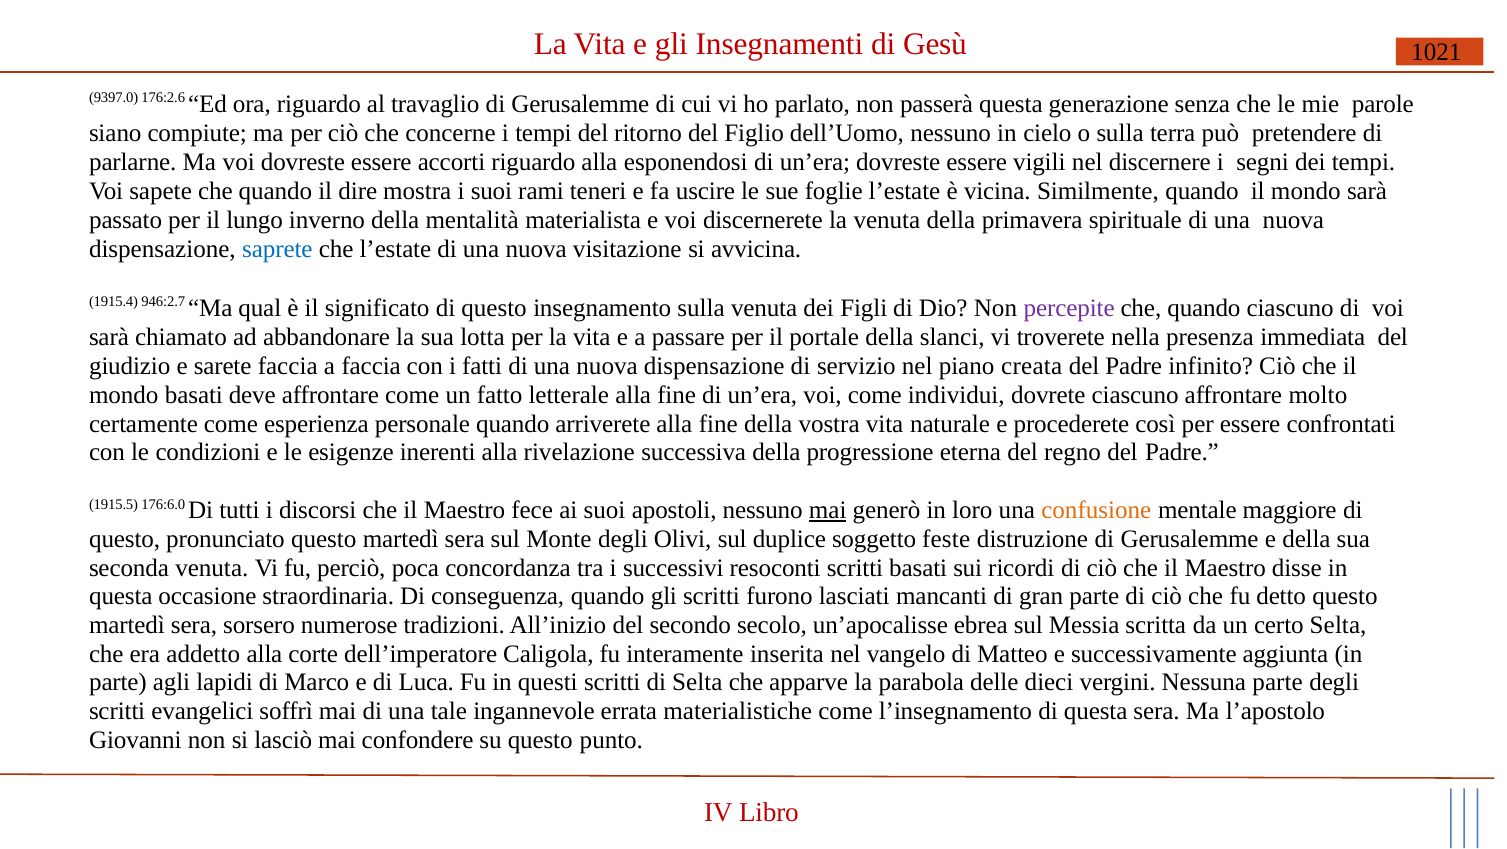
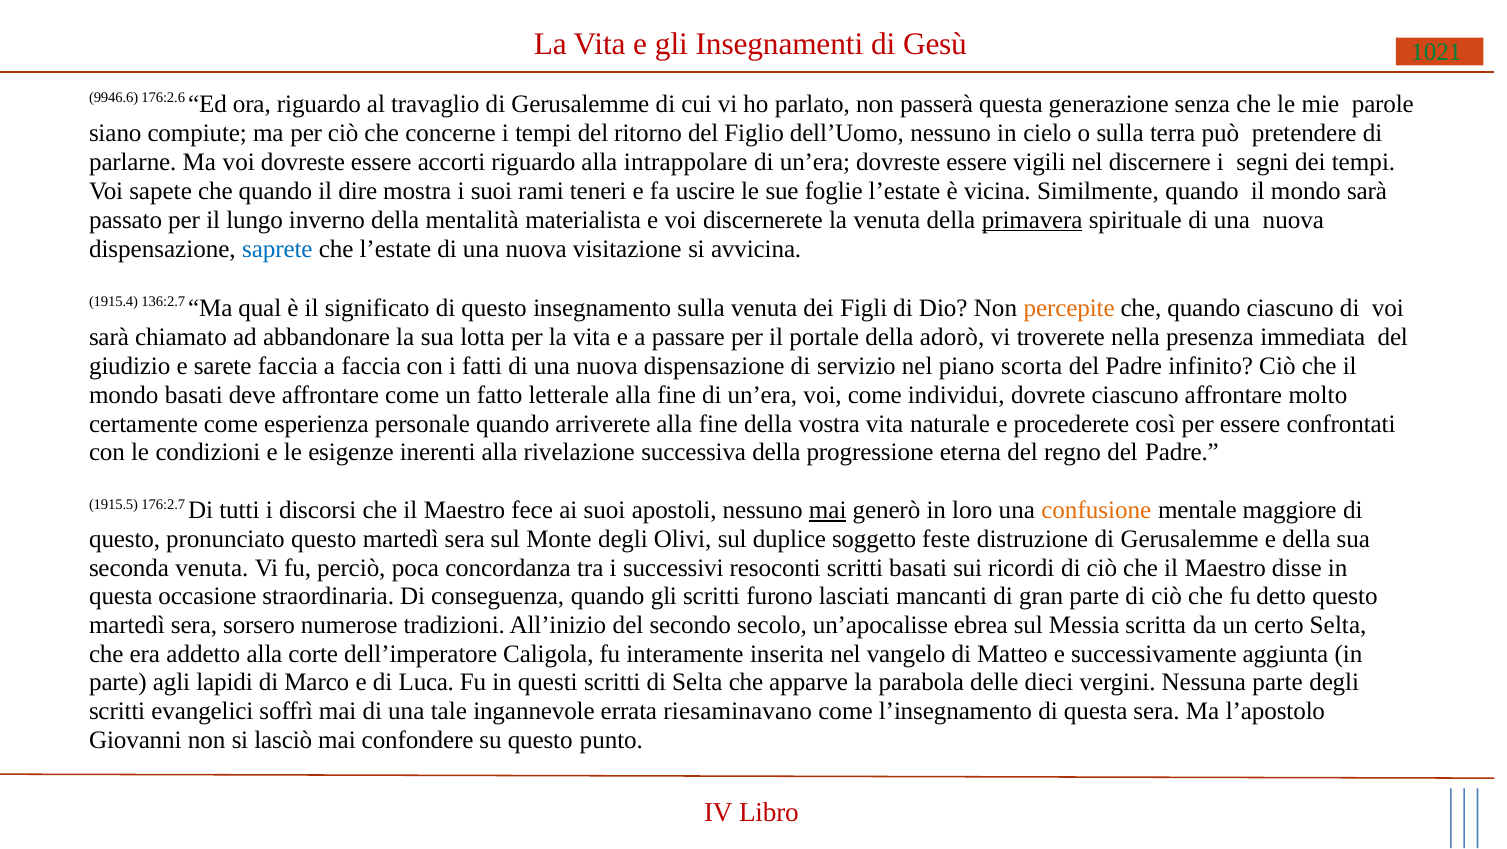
1021 colour: black -> green (1436, 52)
9397.0: 9397.0 -> 9946.6 (114, 98)
esponendosi: esponendosi -> intrappolare (686, 162)
primavera underline: none -> present (1032, 220)
946:2.7: 946:2.7 -> 136:2.7 (163, 302)
percepite colour: purple -> orange (1069, 308)
slanci: slanci -> adorò (952, 337)
creata: creata -> scorta (1032, 366)
176:6.0: 176:6.0 -> 176:2.7 (163, 504)
materialistiche: materialistiche -> riesaminavano (738, 711)
